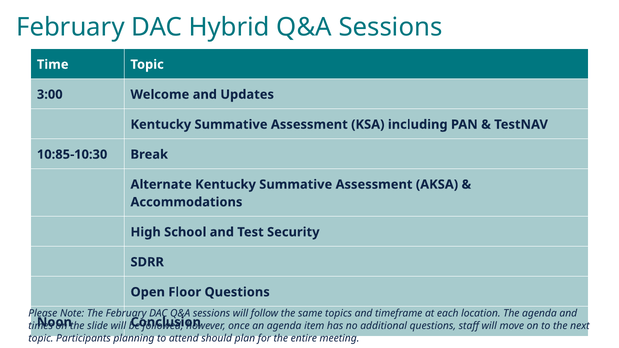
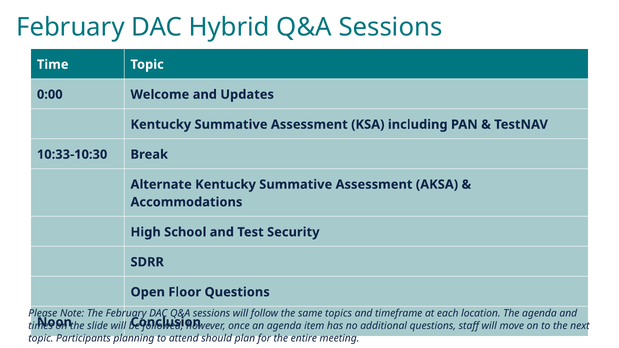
3:00: 3:00 -> 0:00 (50, 95)
10:85-10:30: 10:85-10:30 -> 10:33-10:30 (72, 155)
